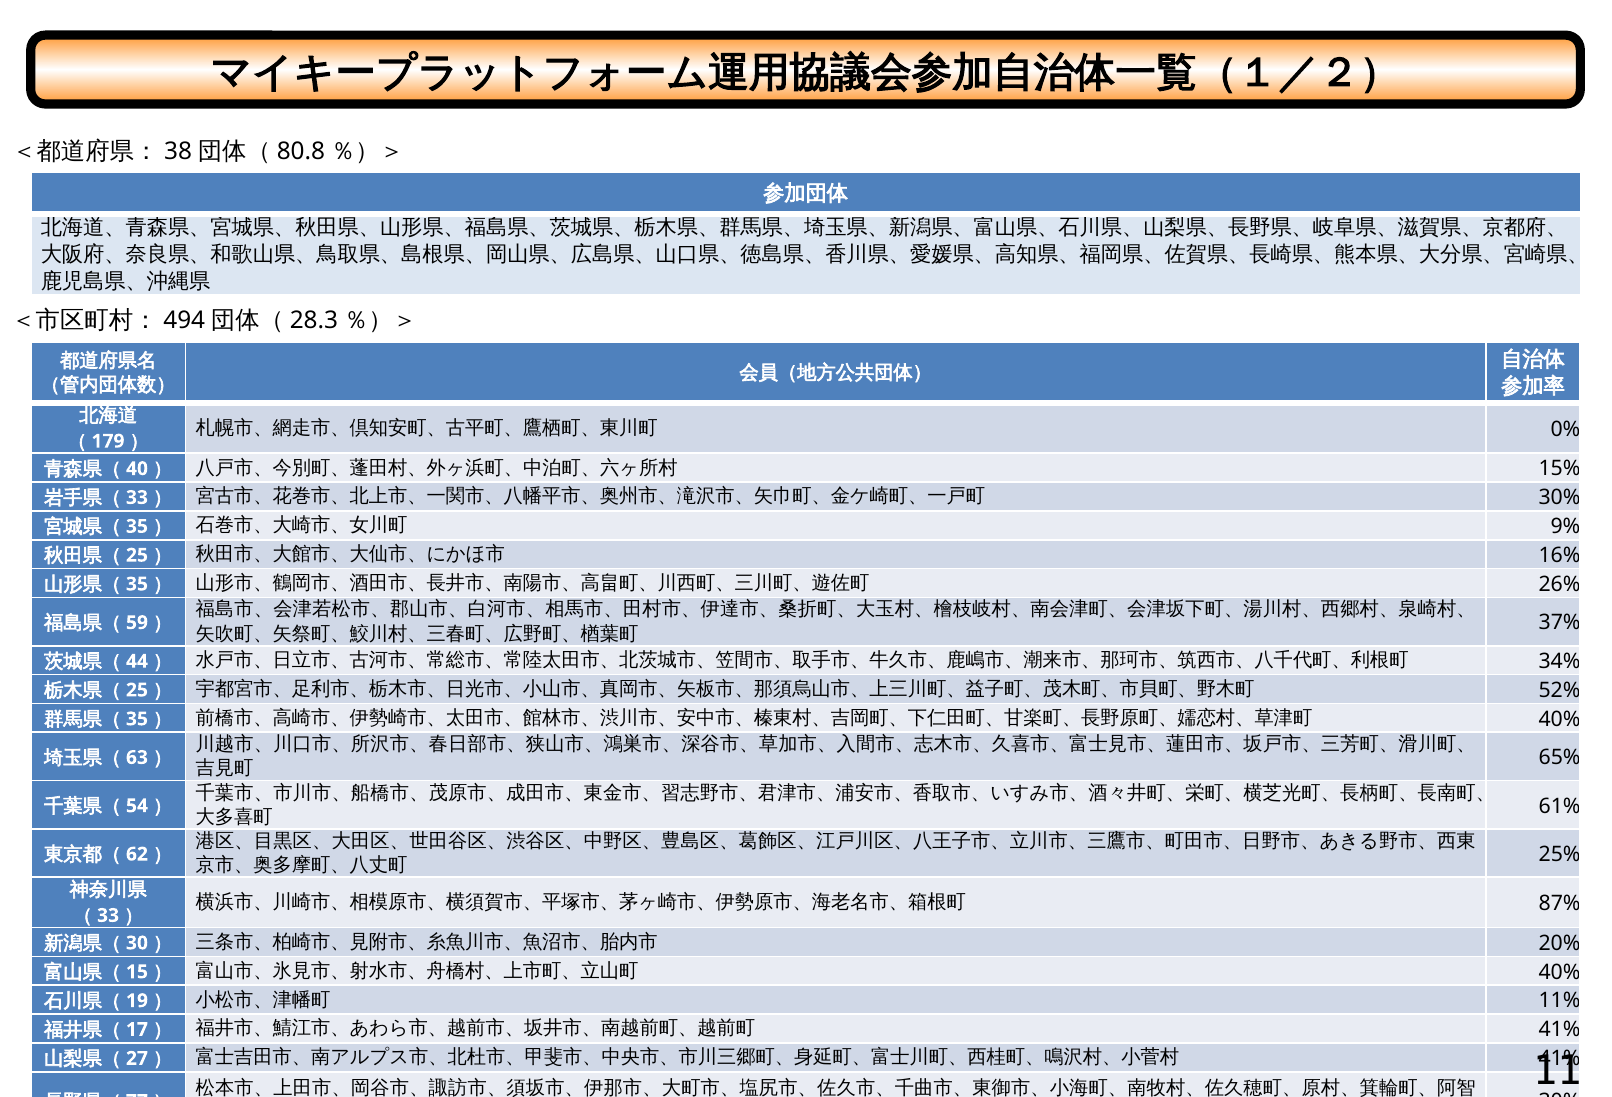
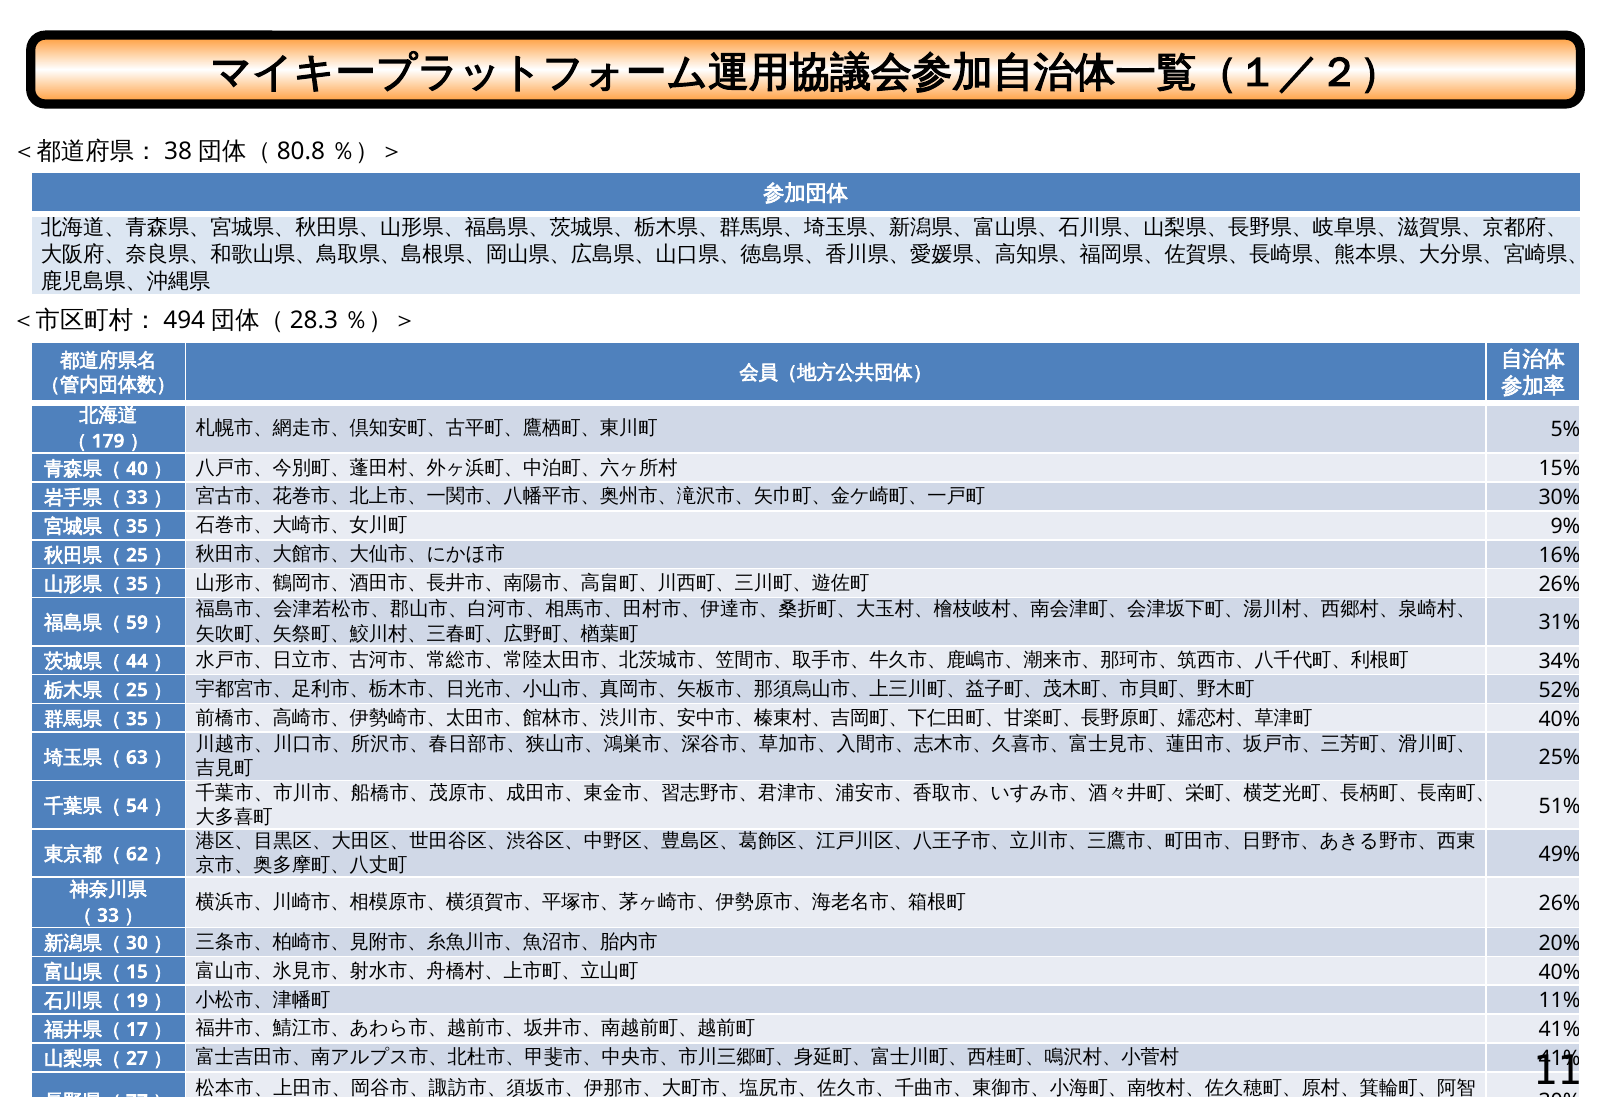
0%: 0% -> 5% (1566, 429)
37%: 37% -> 31% (1560, 623)
65%: 65% -> 25% (1560, 757)
61%: 61% -> 51% (1560, 806)
25%: 25% -> 49% (1560, 854)
87%: 87% -> 26% (1560, 903)
